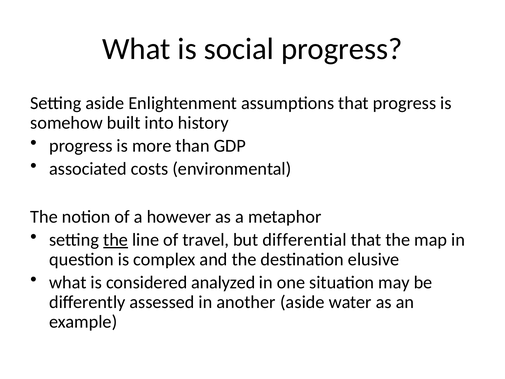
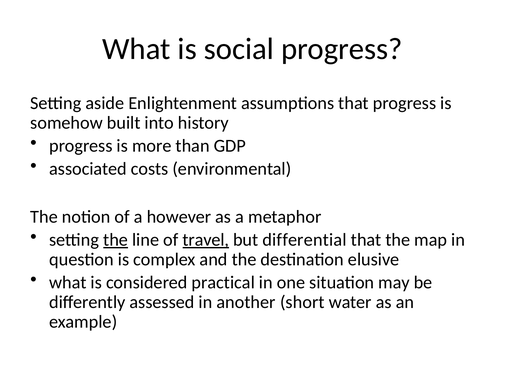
travel underline: none -> present (206, 240)
analyzed: analyzed -> practical (223, 282)
another aside: aside -> short (302, 302)
